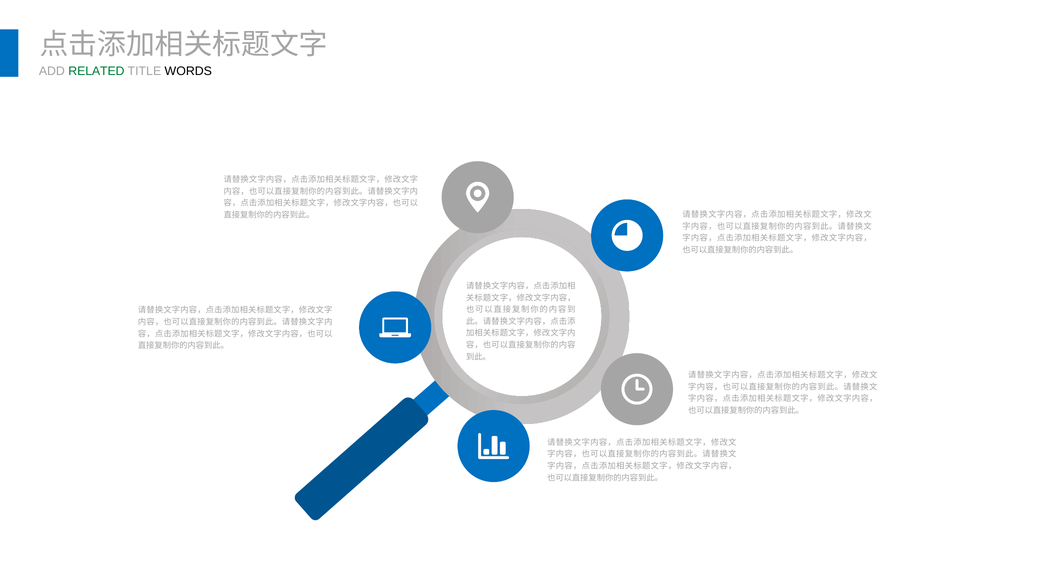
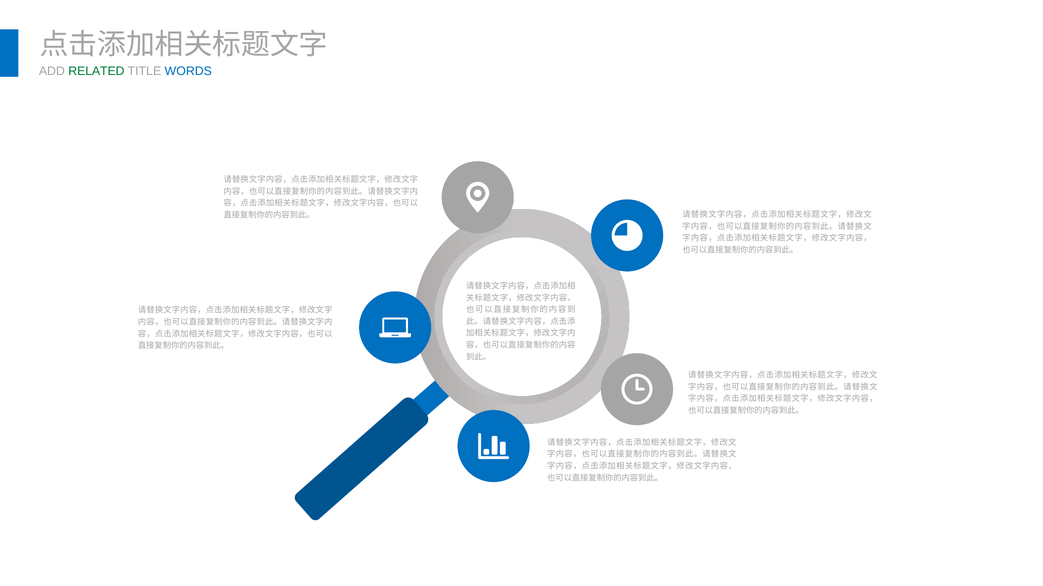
WORDS colour: black -> blue (188, 71)
